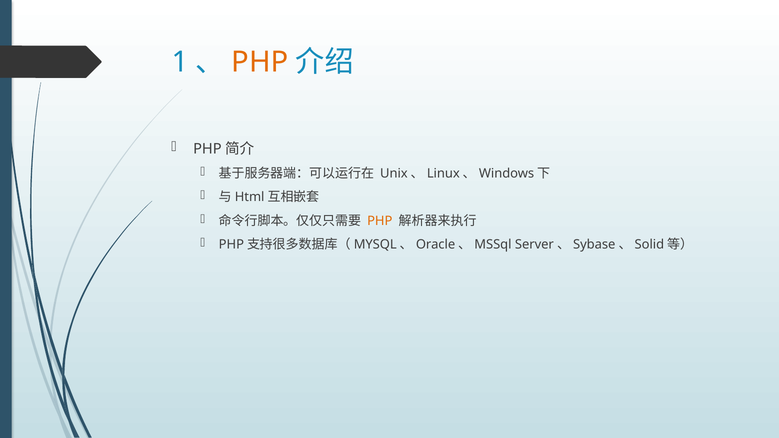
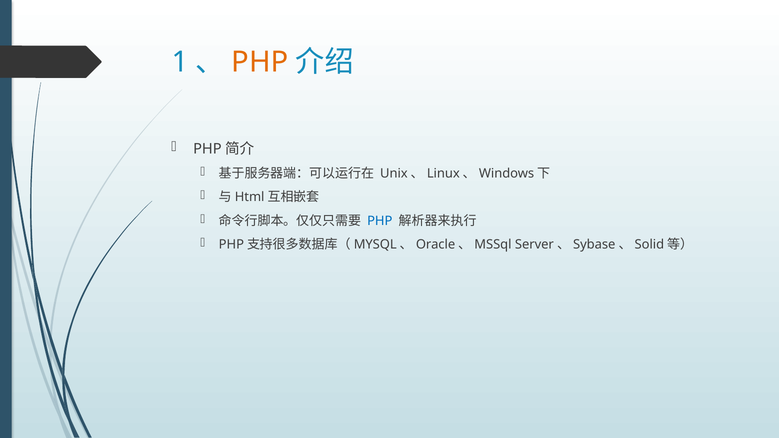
PHP colour: orange -> blue (380, 221)
